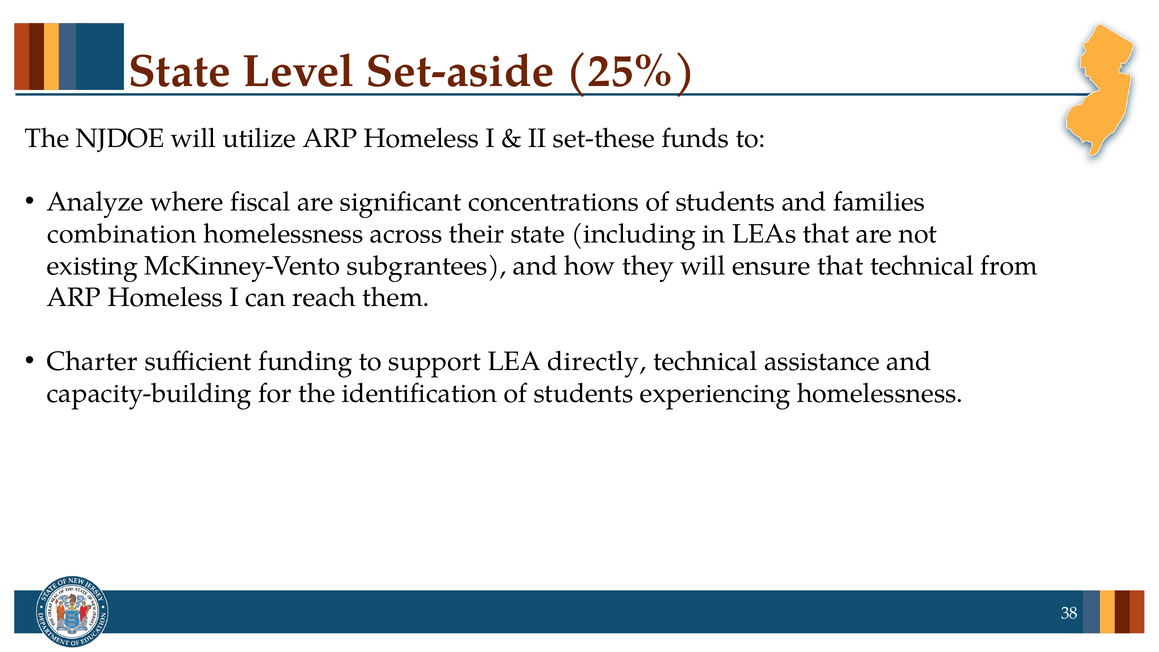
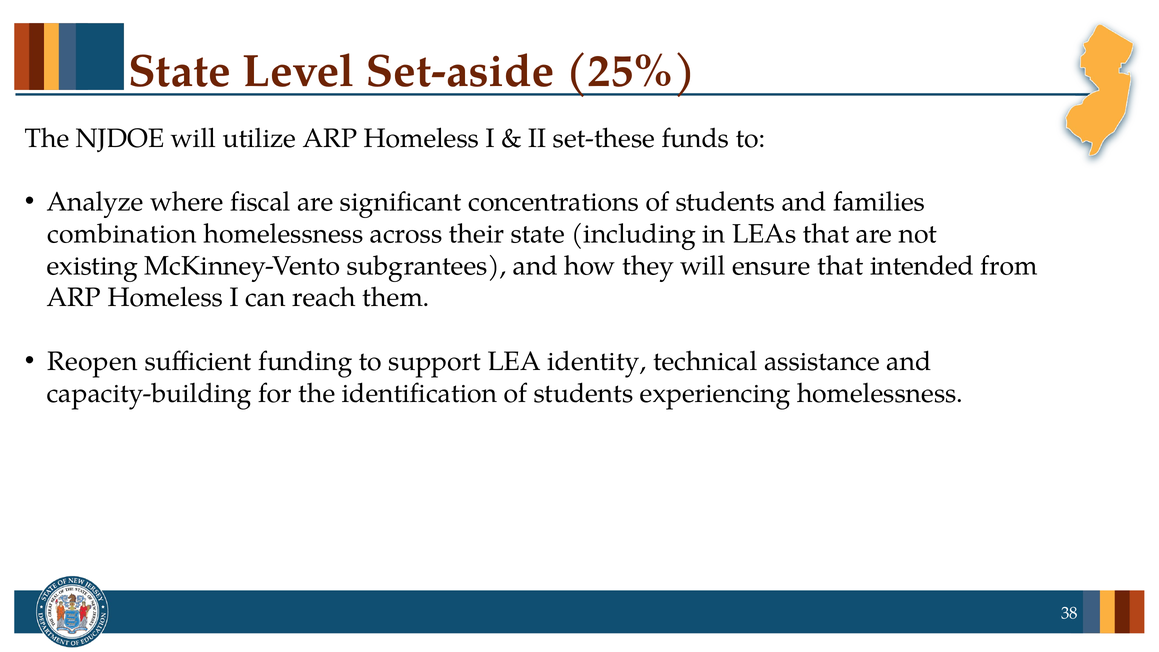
that technical: technical -> intended (922, 266)
Charter: Charter -> Reopen (92, 361)
directly: directly -> identity (597, 361)
